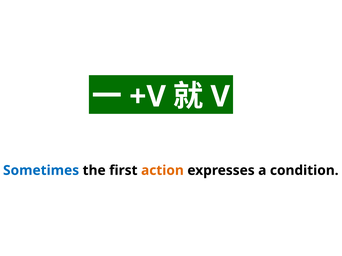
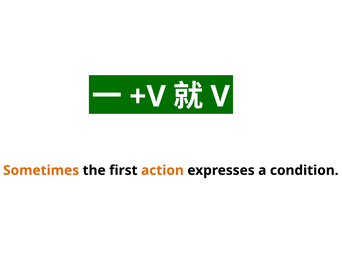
Sometimes colour: blue -> orange (41, 171)
